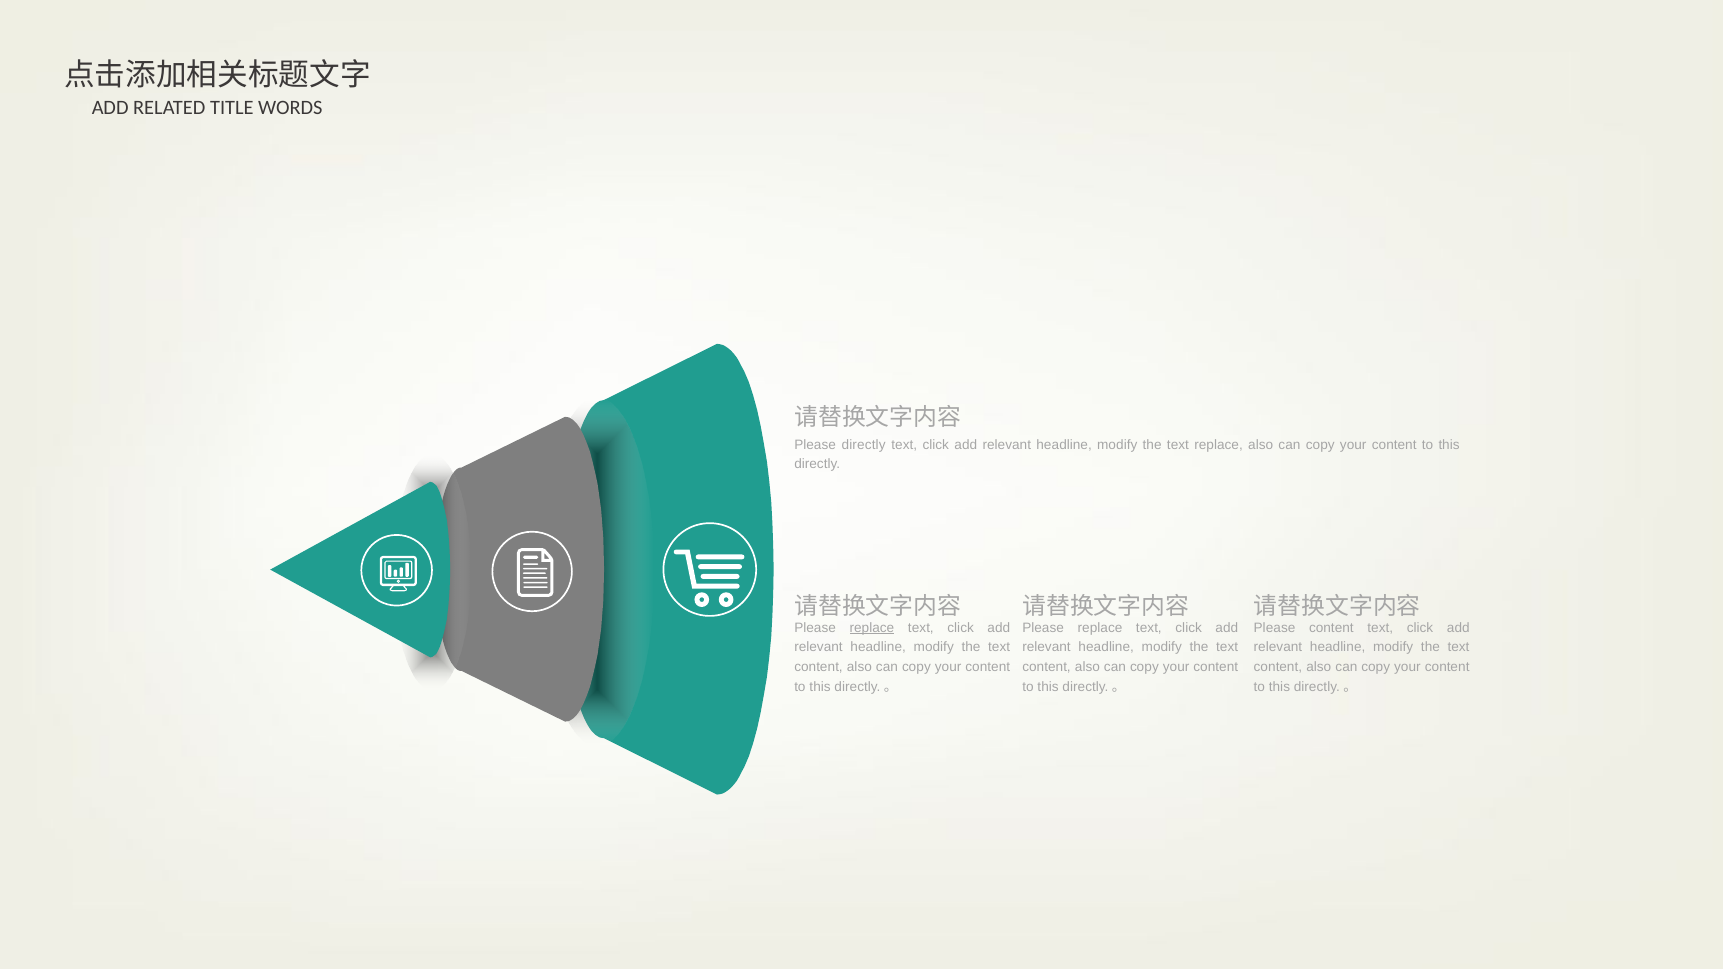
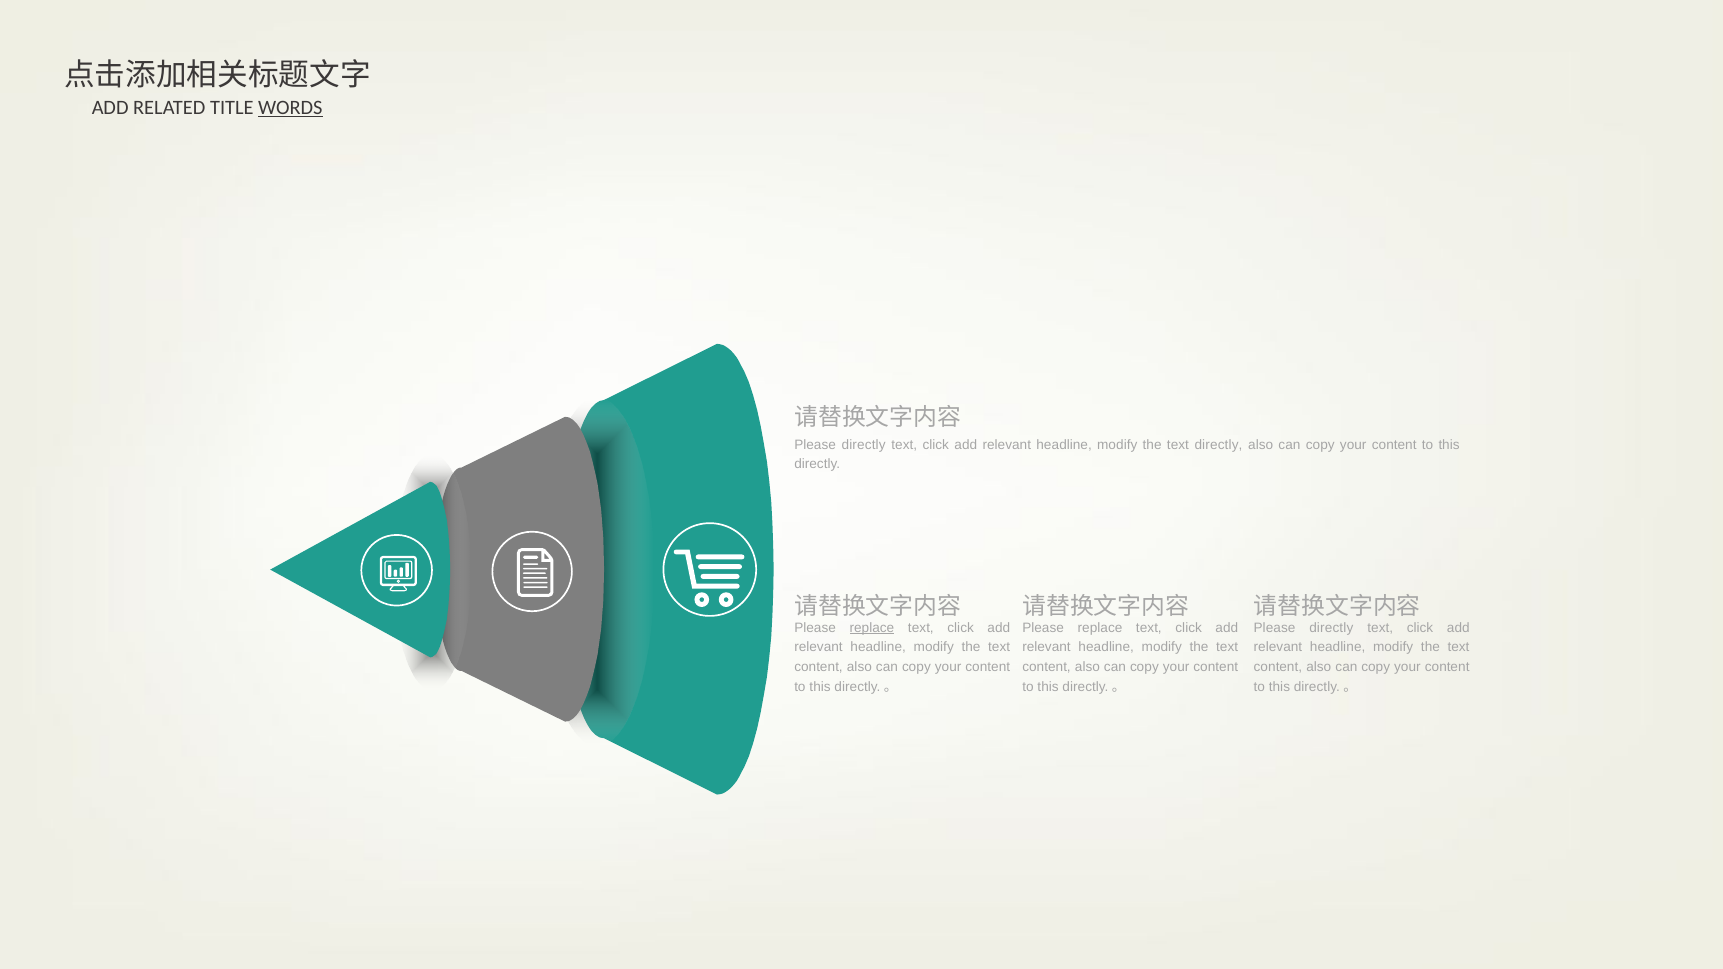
WORDS underline: none -> present (290, 108)
text replace: replace -> directly (1219, 445)
content: content -> directly (1331, 628)
